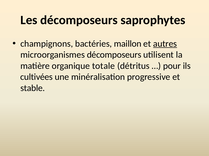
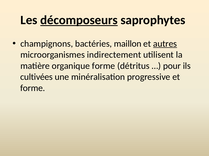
décomposeurs underline: none -> present (79, 20)
microorganismes décomposeurs: décomposeurs -> indirectement (114, 55)
organique totale: totale -> forme (104, 66)
stable: stable -> forme (33, 88)
